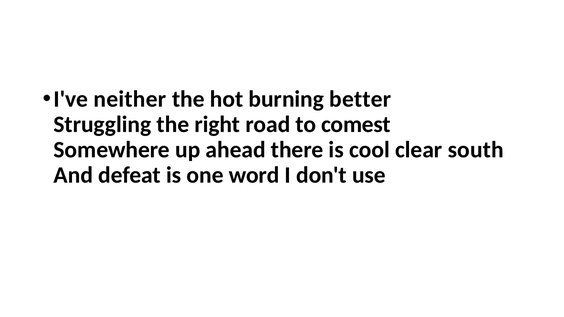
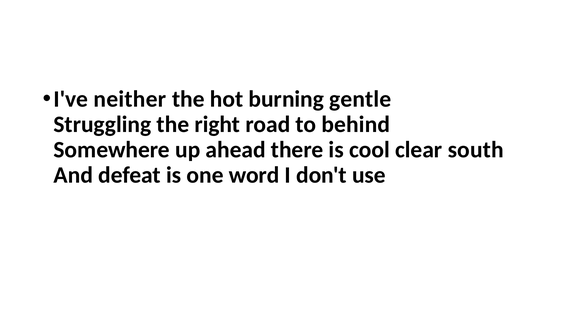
better: better -> gentle (360, 99)
comest: comest -> behind (356, 124)
